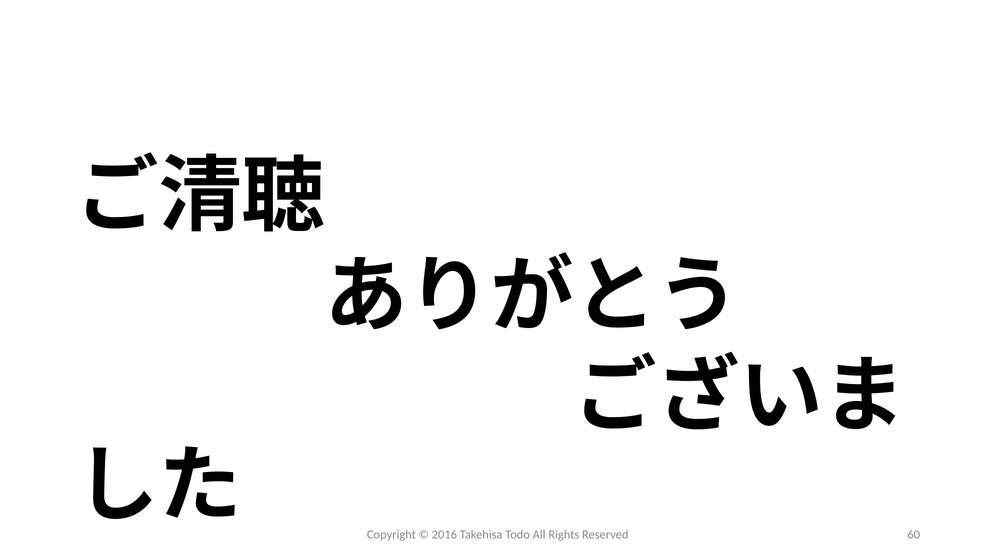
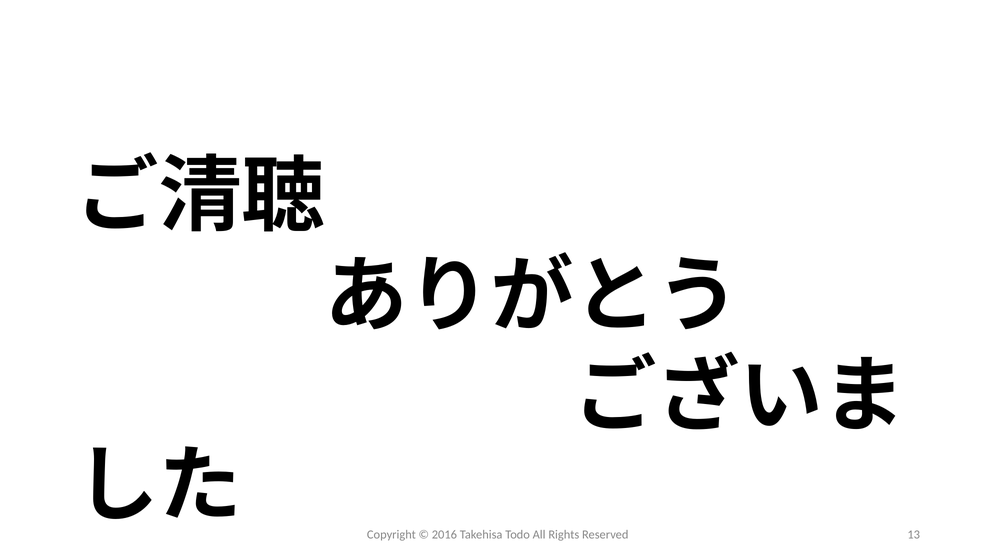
60: 60 -> 13 (914, 535)
